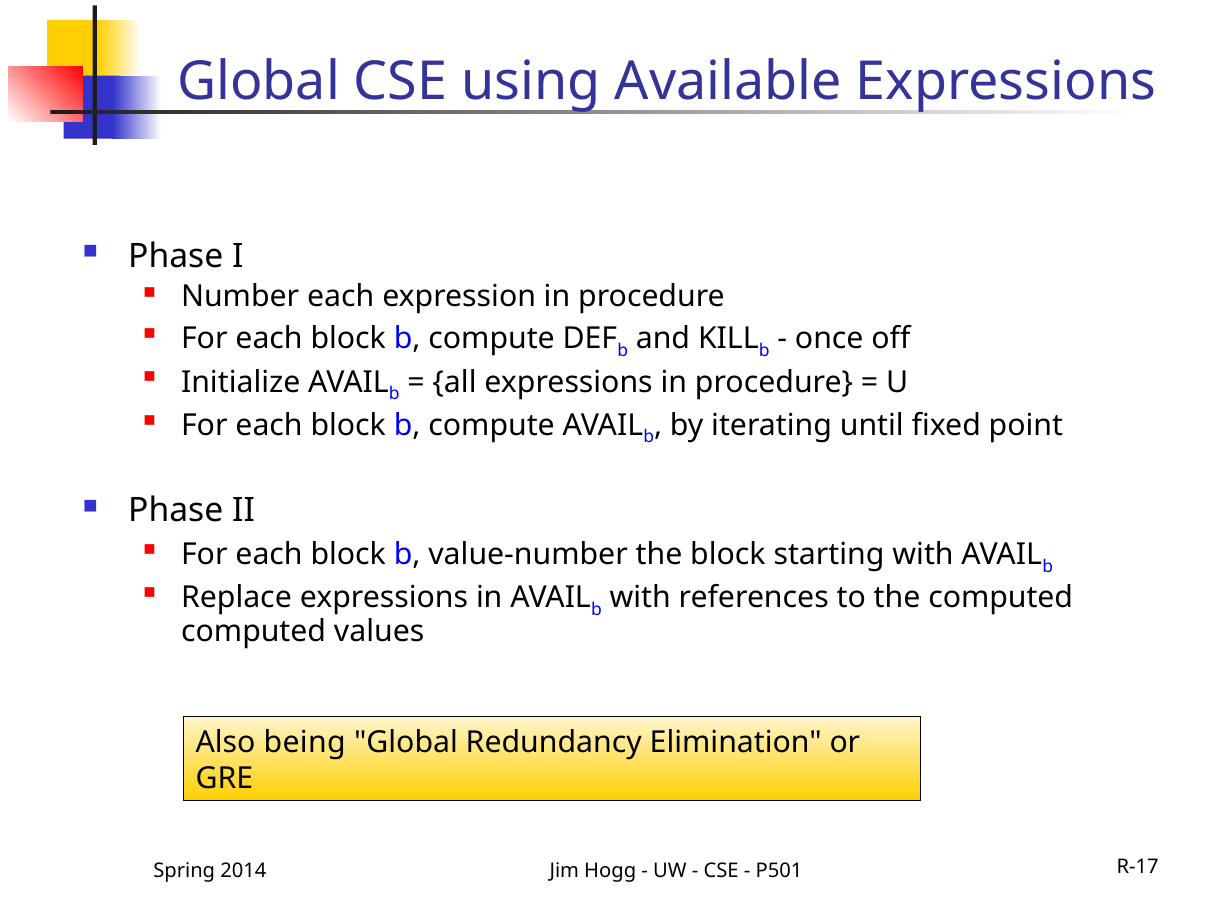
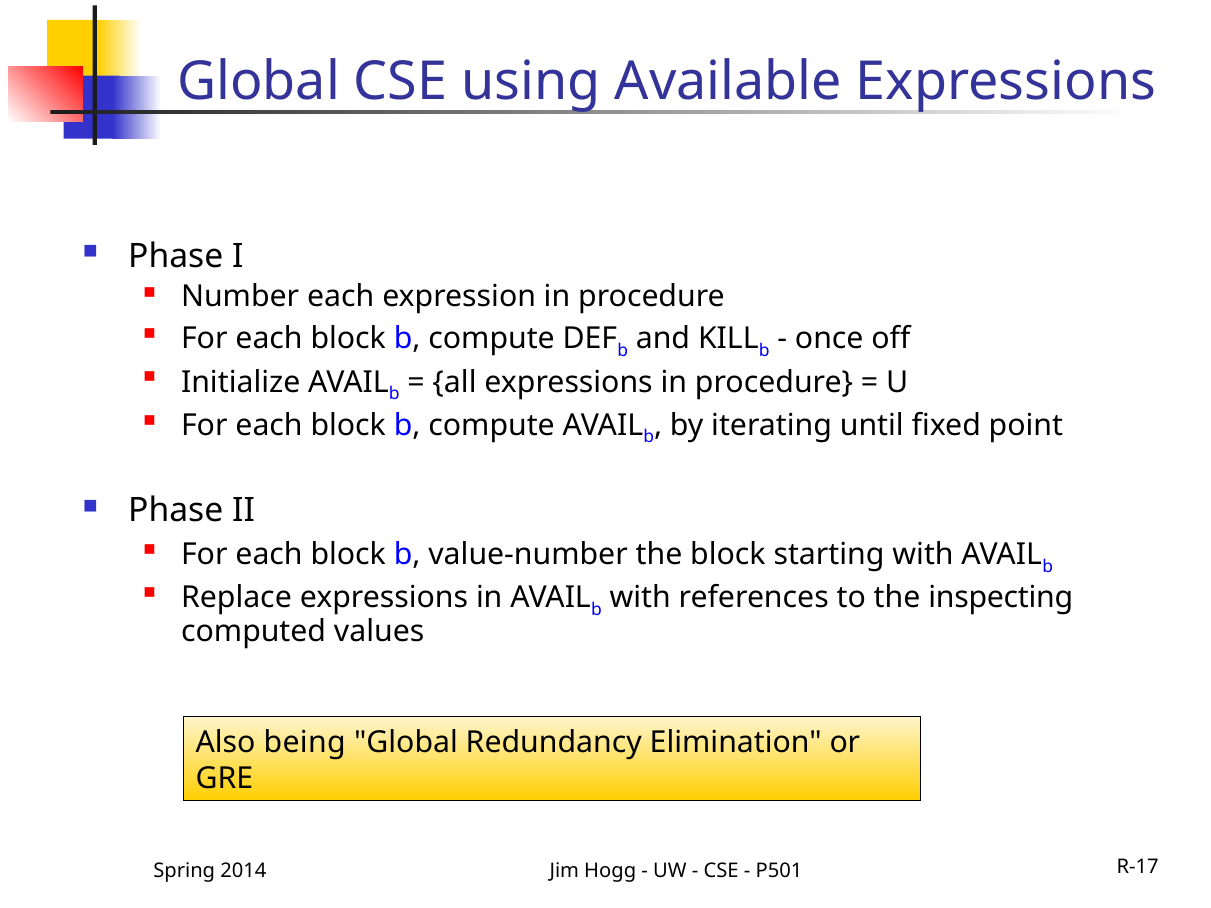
the computed: computed -> inspecting (1001, 598)
